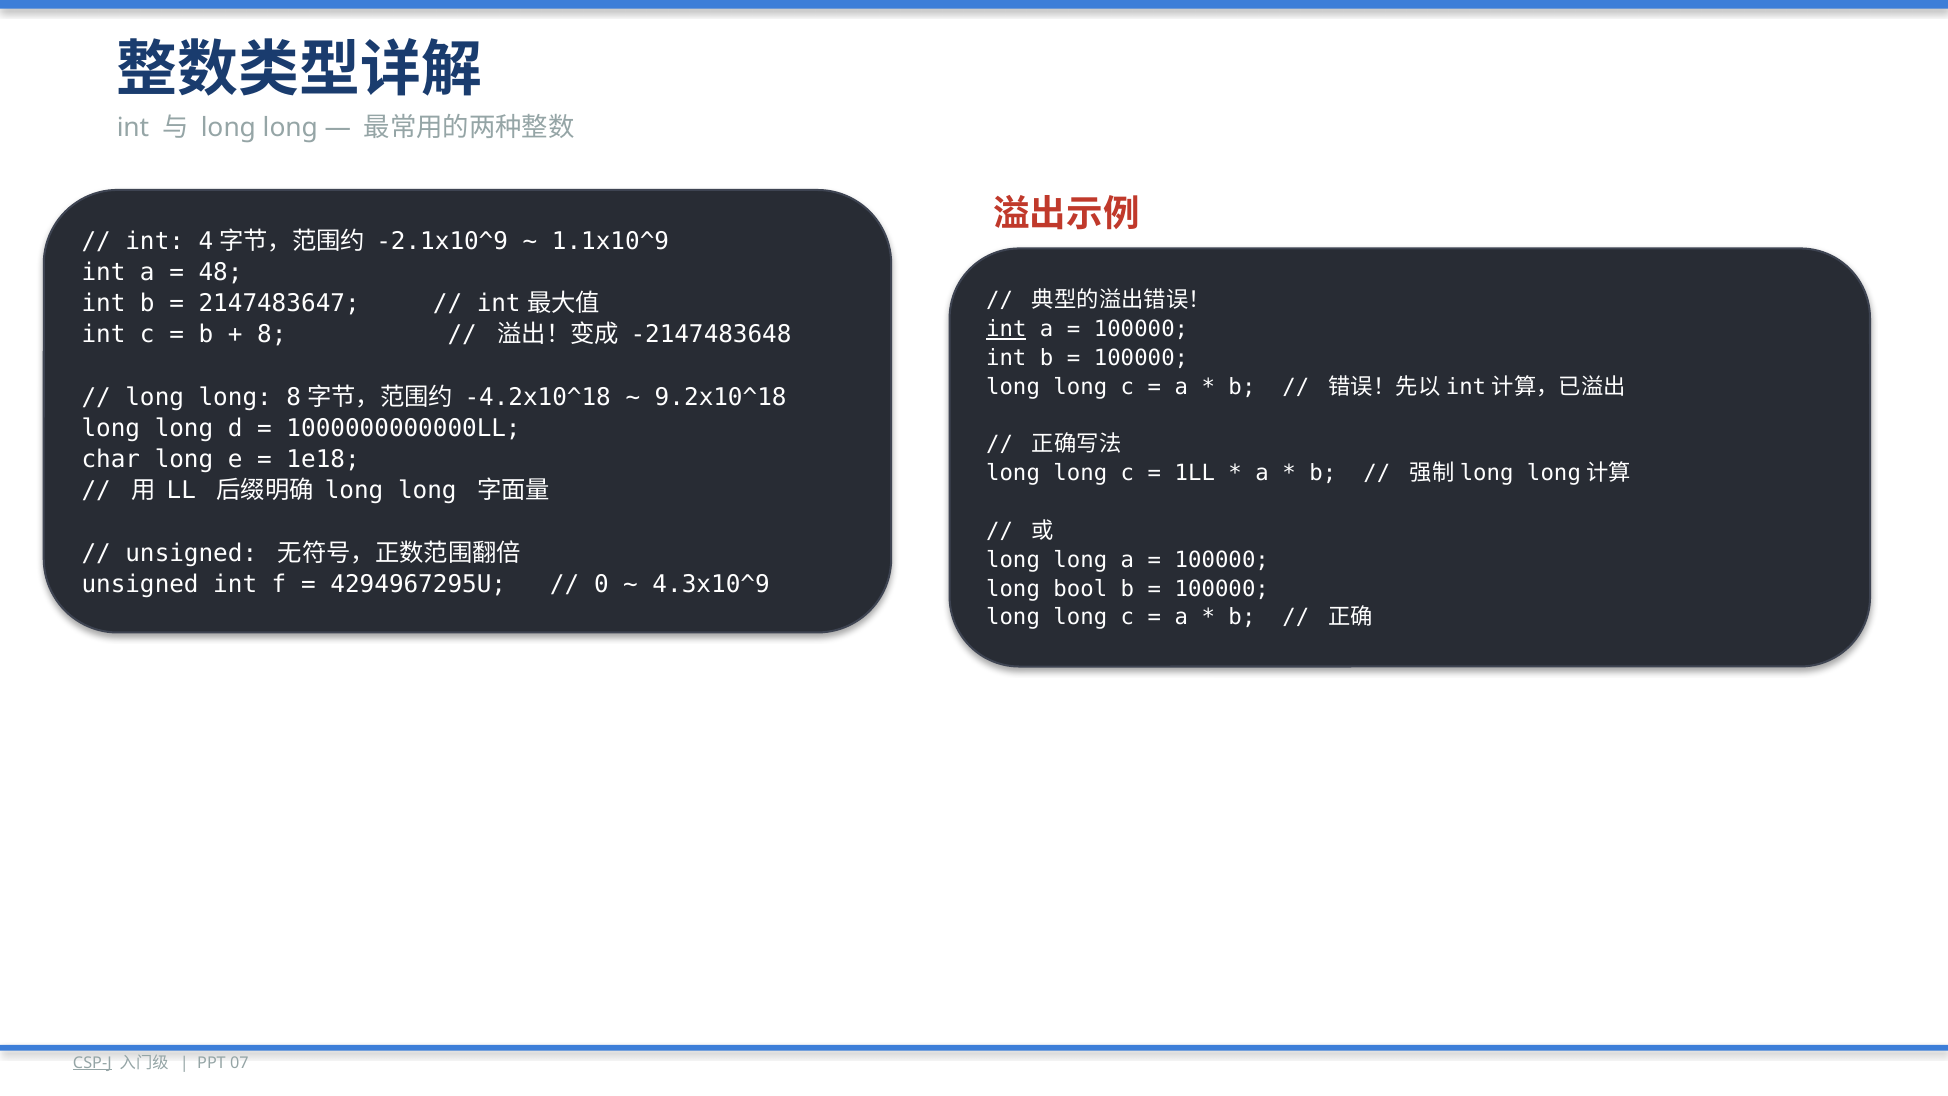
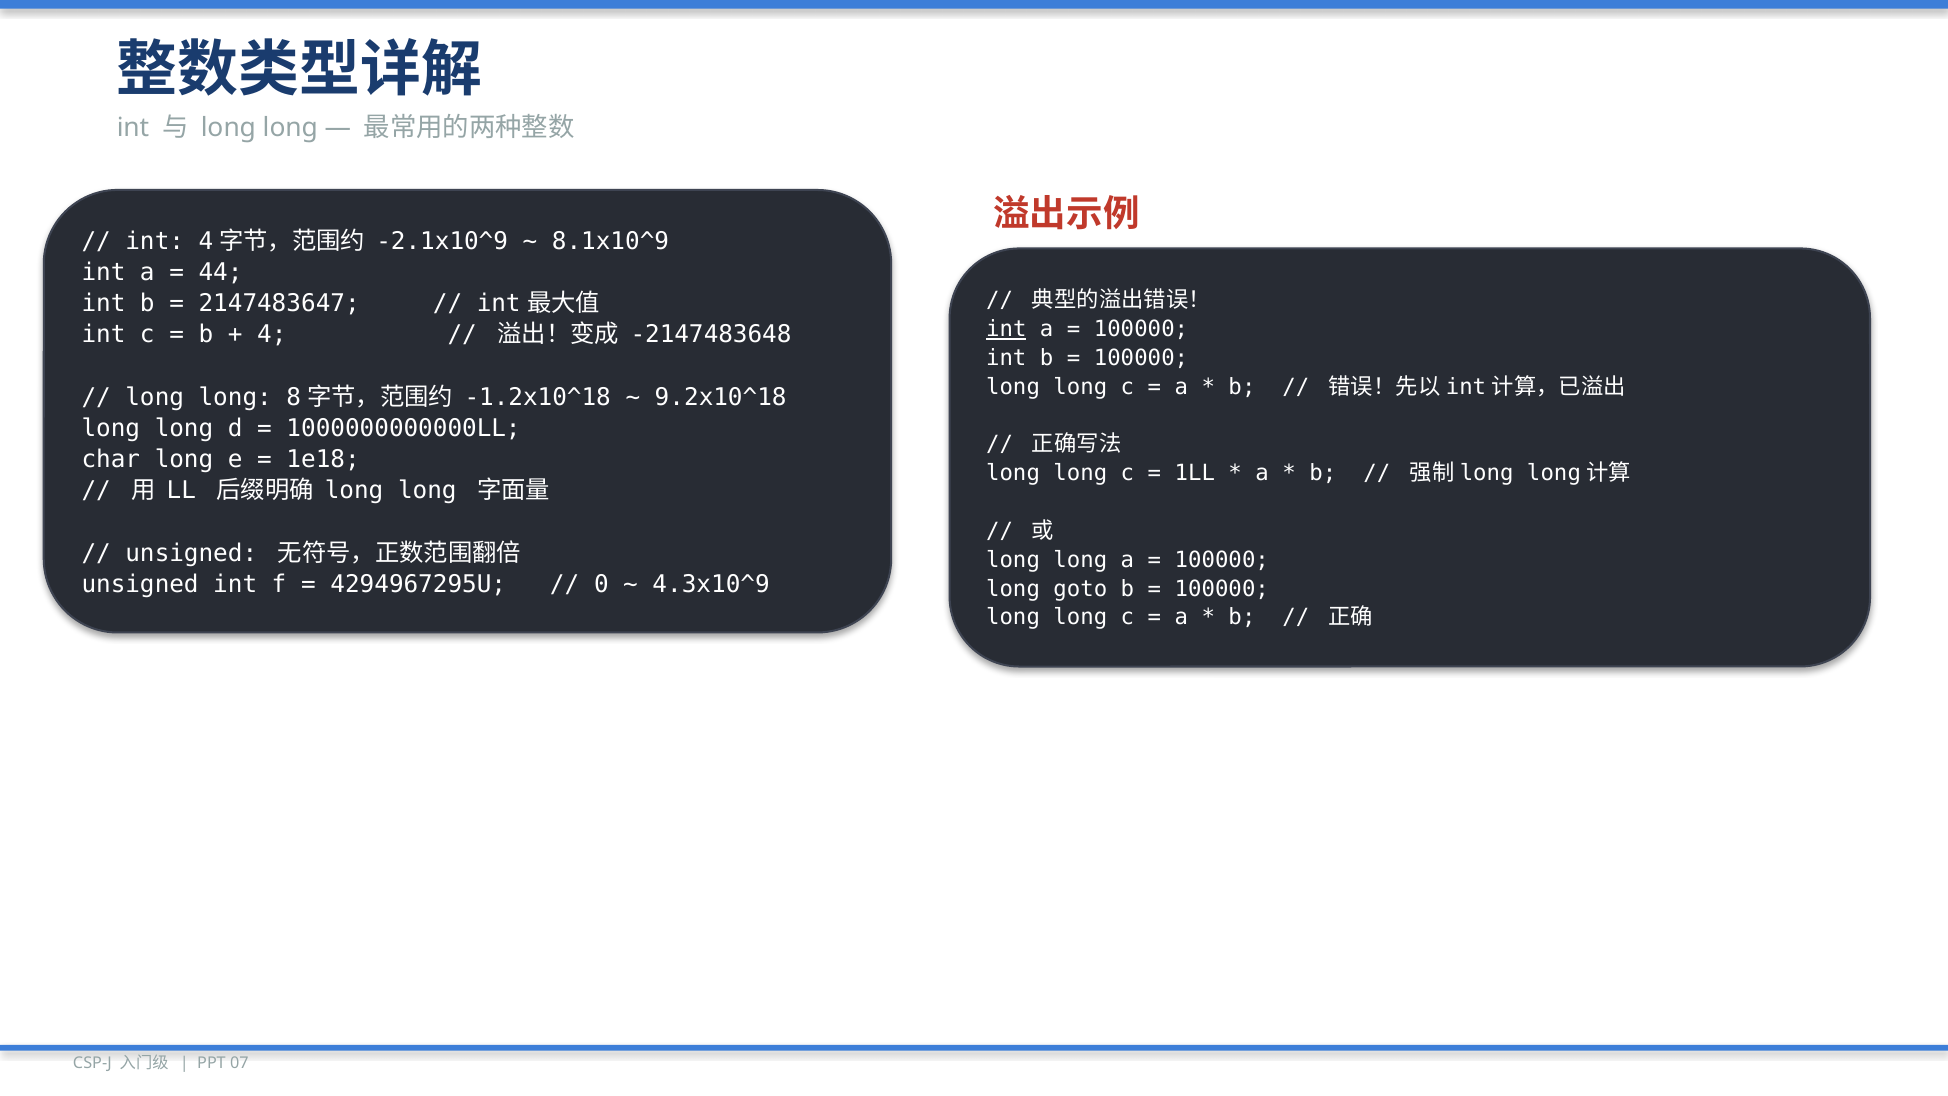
1.1x10^9: 1.1x10^9 -> 8.1x10^9 (611, 241)
48: 48 -> 44 (221, 272)
8: 8 -> 4 (272, 335)
-4.2x10^18: -4.2x10^18 -> -1.2x10^18 (538, 397)
bool: bool -> goto (1080, 589)
CSP-J underline: present -> none (92, 1063)
